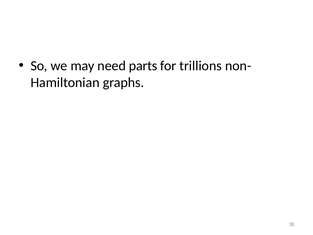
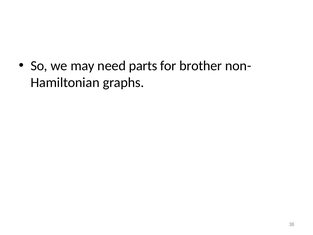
trillions: trillions -> brother (201, 66)
